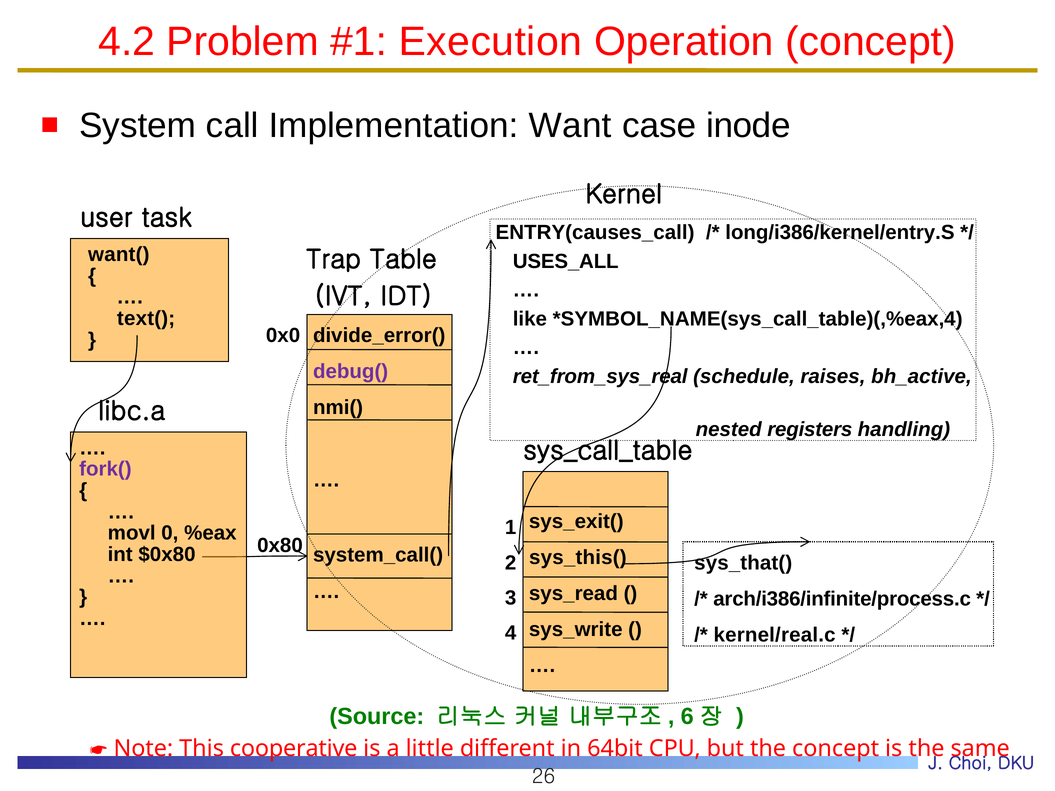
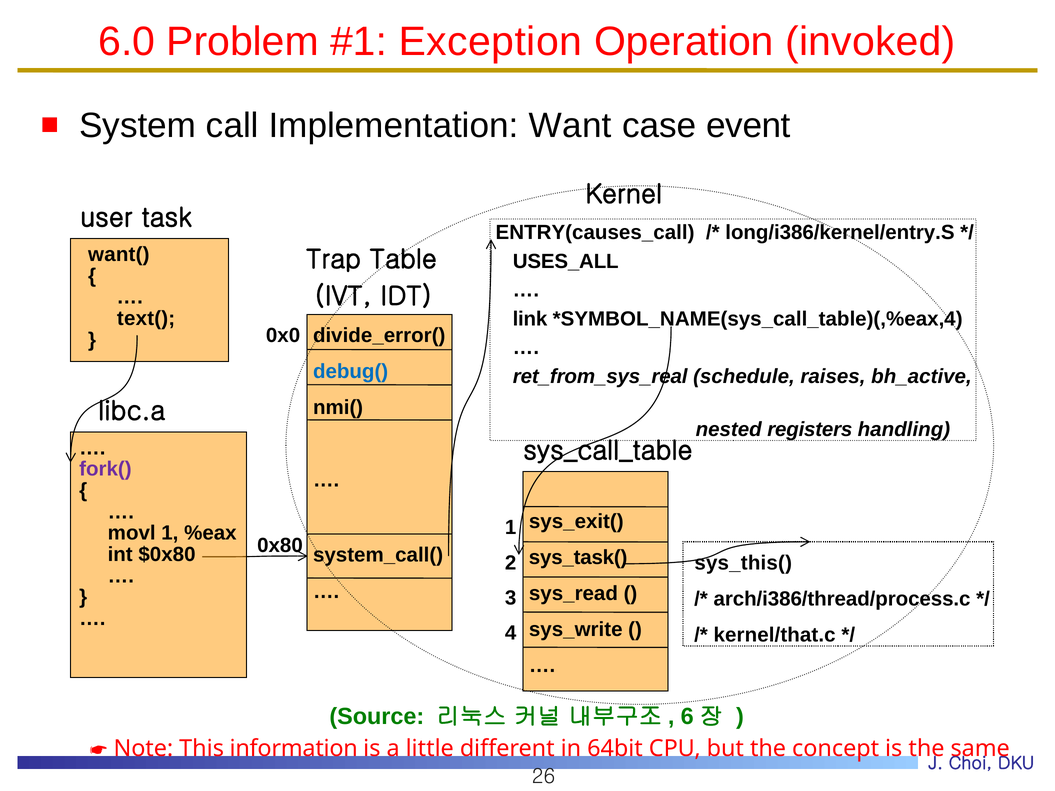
4.2: 4.2 -> 6.0 (127, 42)
Execution: Execution -> Exception (490, 42)
Operation concept: concept -> invoked (870, 42)
inode: inode -> event (748, 126)
like: like -> link (530, 319)
debug( colour: purple -> blue (351, 372)
movl 0: 0 -> 1 (170, 533)
sys_this(: sys_this( -> sys_task( (578, 558)
sys_that(: sys_that( -> sys_this( (743, 563)
arch/i386/infinite/process.c: arch/i386/infinite/process.c -> arch/i386/thread/process.c (842, 599)
kernel/real.c: kernel/real.c -> kernel/that.c (775, 635)
cooperative: cooperative -> information (294, 749)
